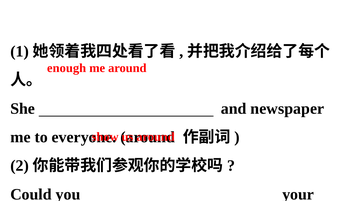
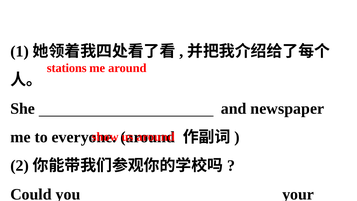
enough: enough -> stations (67, 68)
